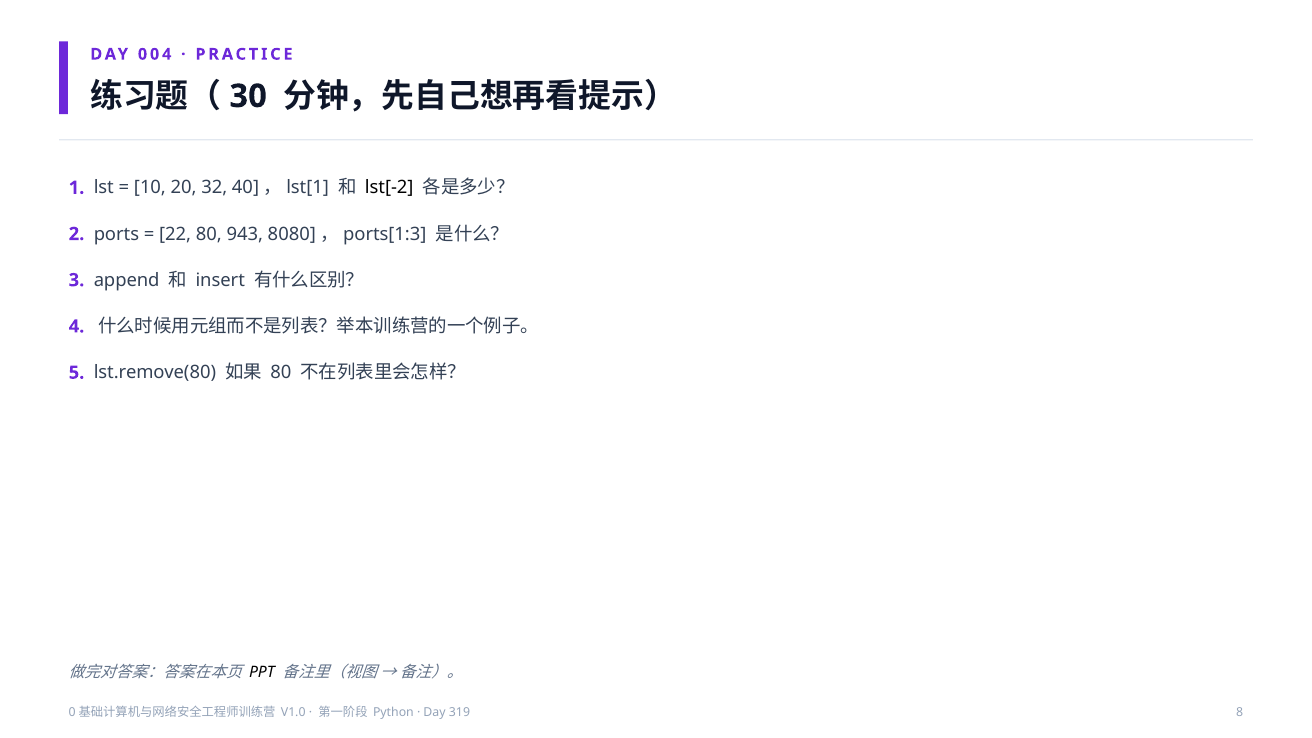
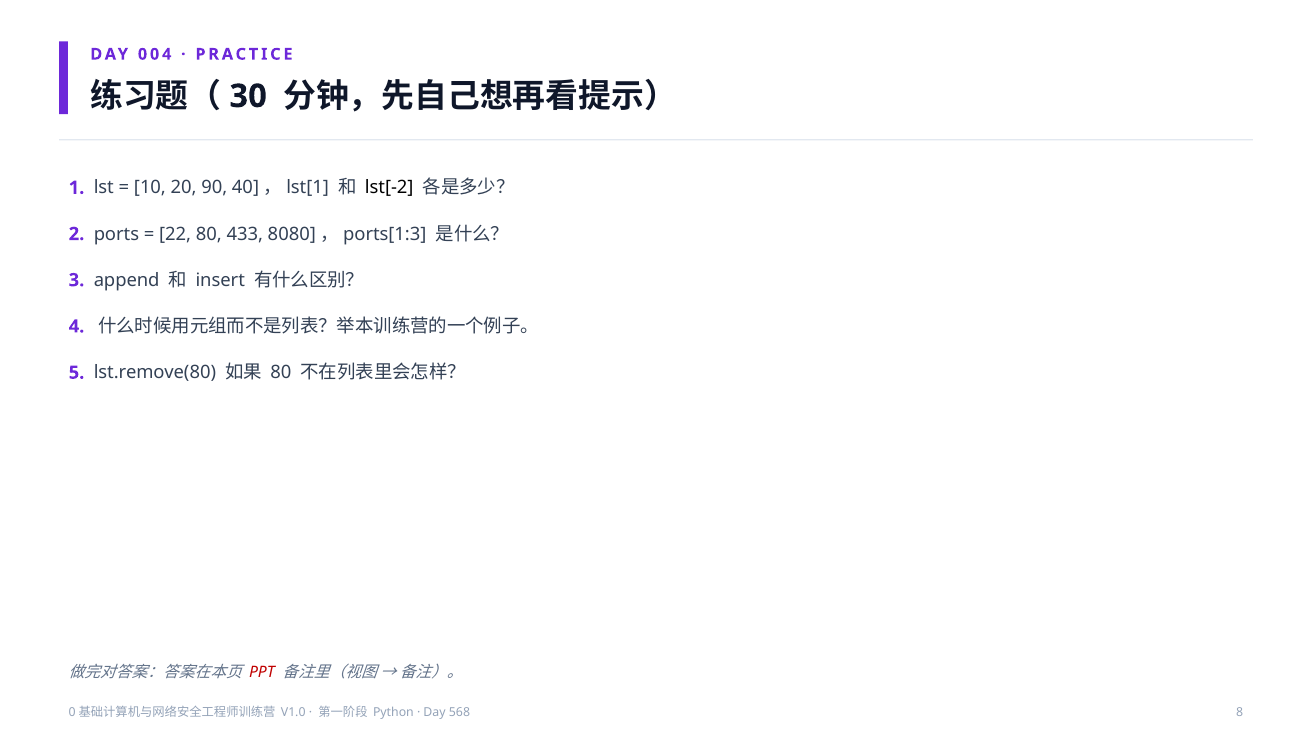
32: 32 -> 90 (214, 188)
943: 943 -> 433 (245, 234)
PPT colour: black -> red (262, 673)
319: 319 -> 568 (459, 712)
